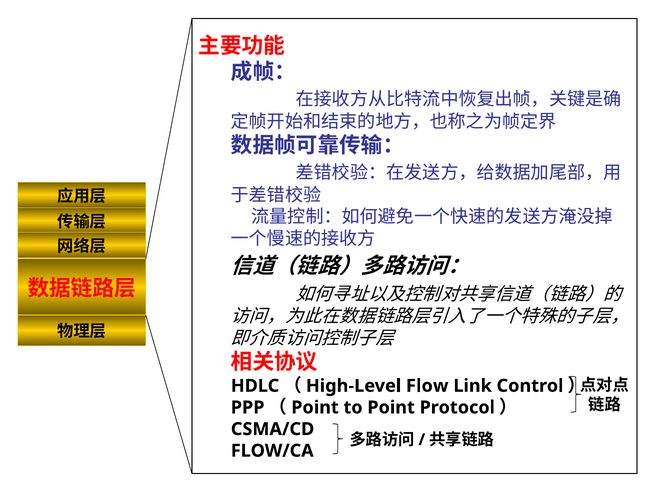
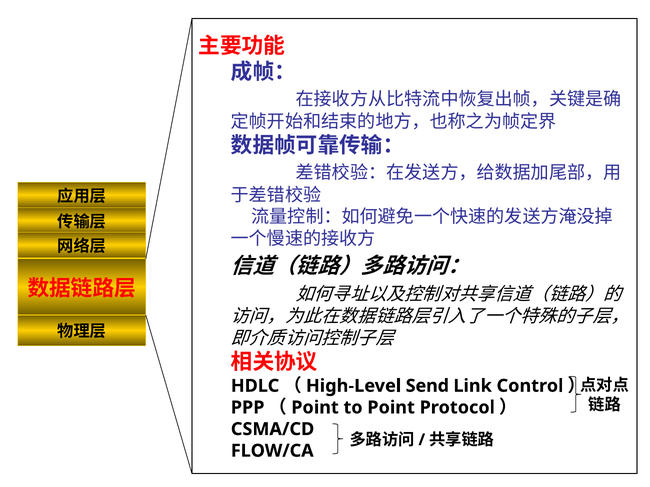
Flow: Flow -> Send (427, 386)
